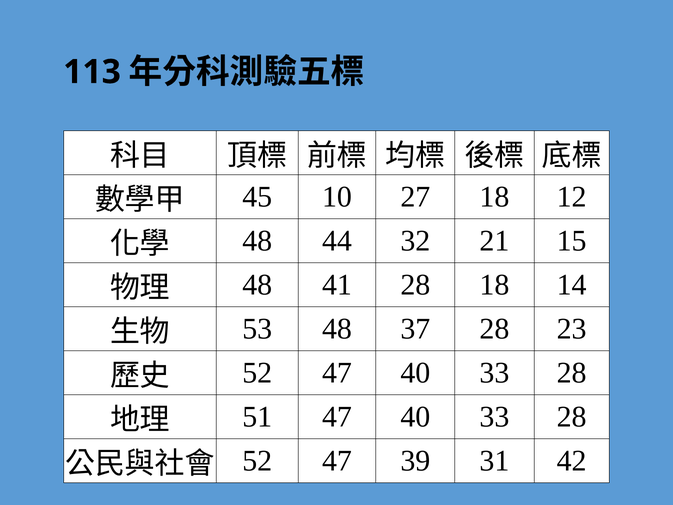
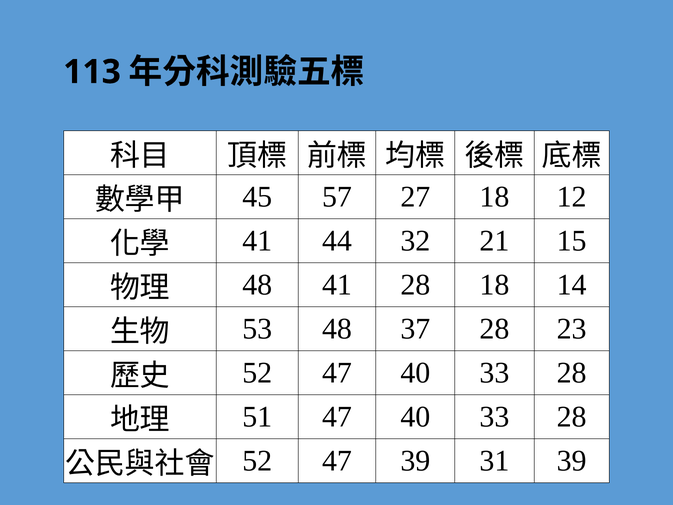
10: 10 -> 57 (337, 197)
48: 48 -> 41 (257, 241)
31 42: 42 -> 39 (572, 461)
